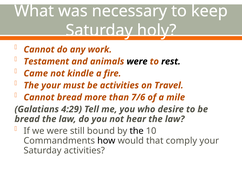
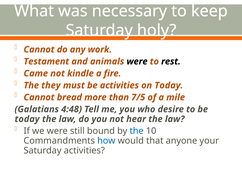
The your: your -> they (51, 86)
on Travel: Travel -> Today (169, 86)
7/6: 7/6 -> 7/5 (138, 98)
4:29: 4:29 -> 4:48 (72, 110)
bread: bread -> today (27, 119)
the colour: black -> blue (137, 131)
how colour: black -> blue (106, 141)
comply: comply -> anyone (181, 141)
